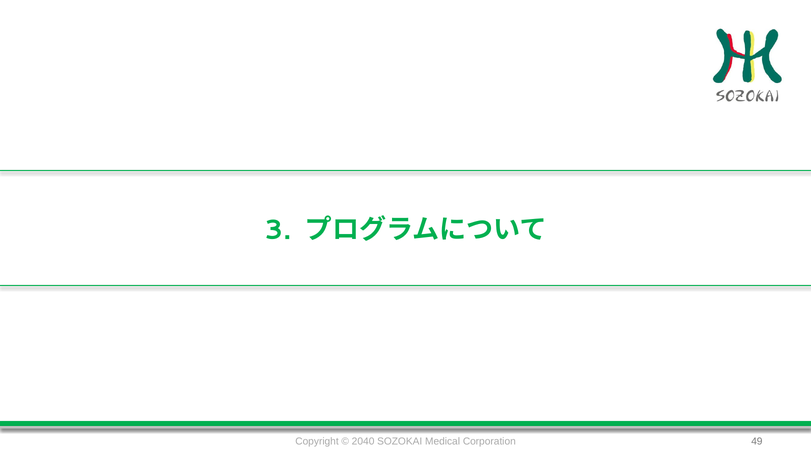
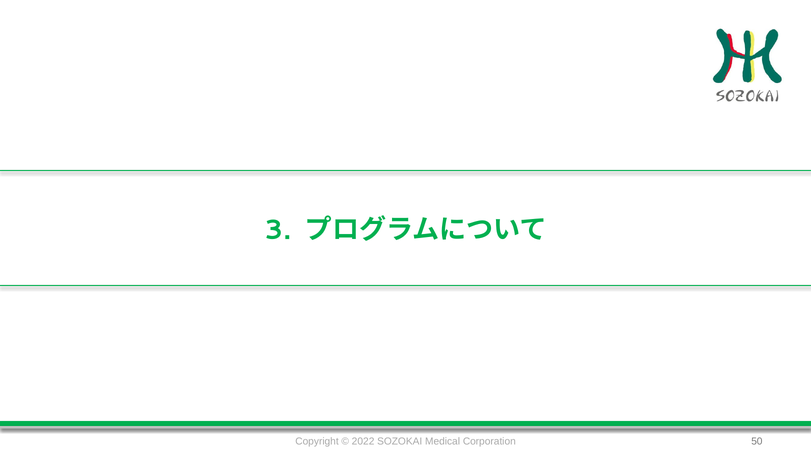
2040: 2040 -> 2022 (363, 442)
49: 49 -> 50 (757, 442)
